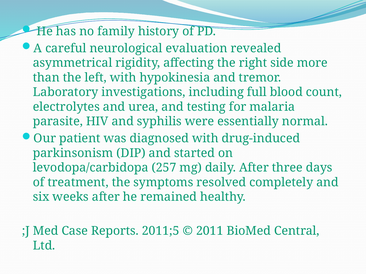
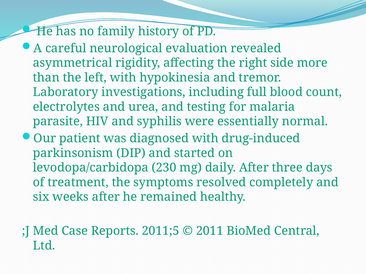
257: 257 -> 230 (164, 168)
